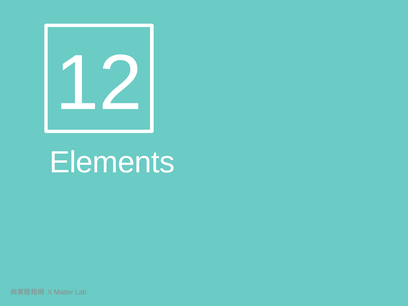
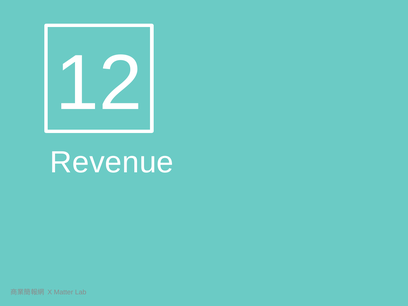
Elements: Elements -> Revenue (112, 162)
